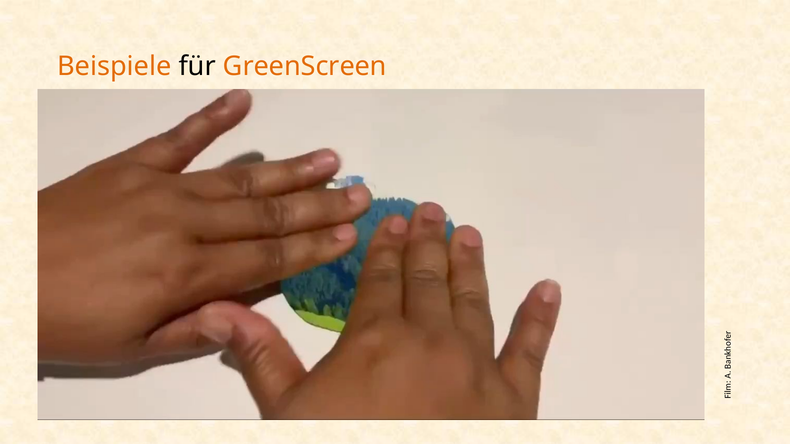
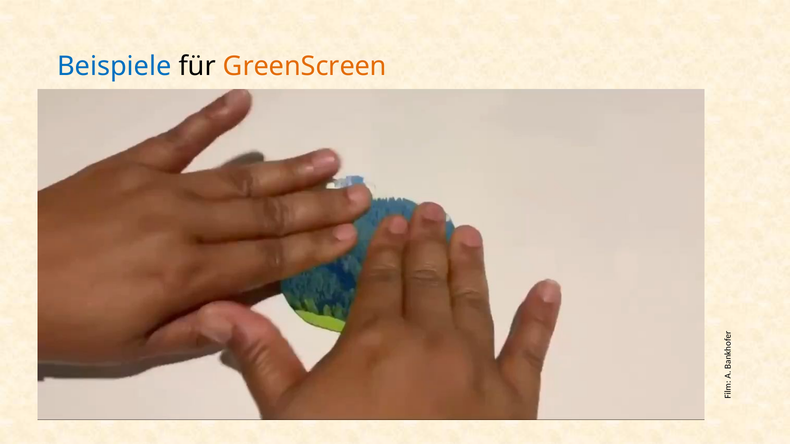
Beispiele colour: orange -> blue (114, 66)
